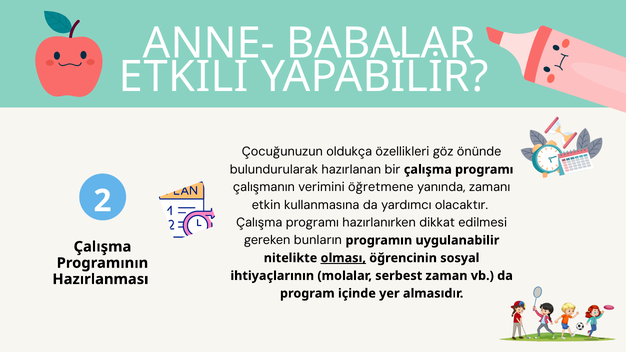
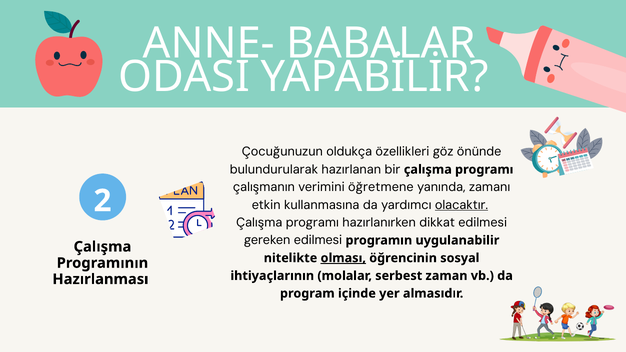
ETKILI: ETKILI -> ODASI (184, 77)
olacaktır underline: none -> present (462, 205)
gereken bunların: bunların -> edilmesi (318, 240)
